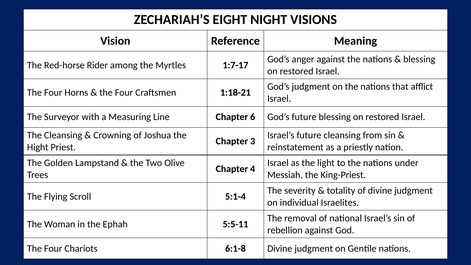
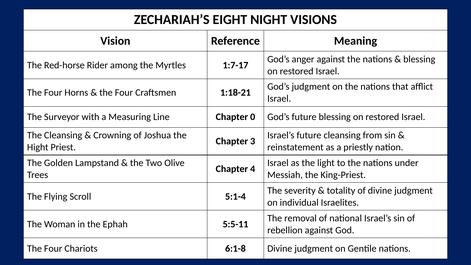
6: 6 -> 0 (253, 117)
